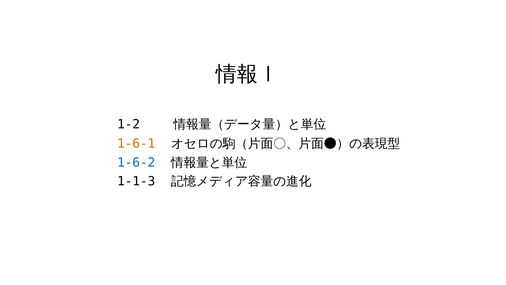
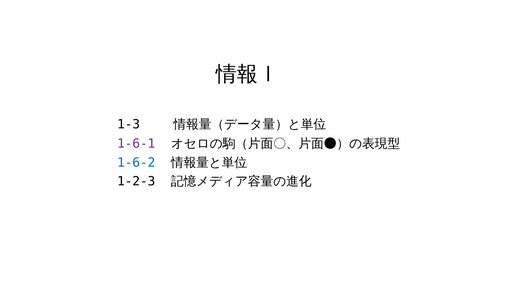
1-2: 1-2 -> 1-3 (129, 124)
1-6-1 colour: orange -> purple (136, 143)
1-1-3: 1-1-3 -> 1-2-3 (136, 181)
